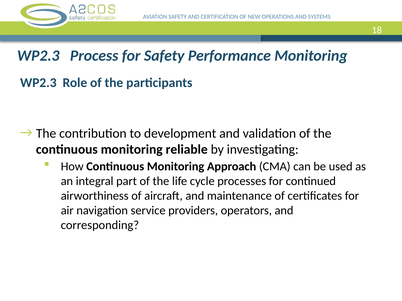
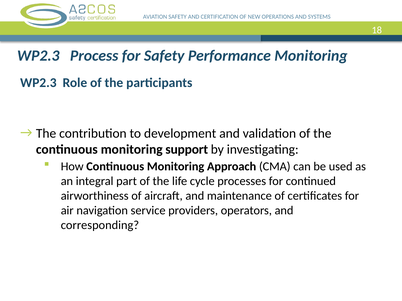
reliable: reliable -> support (187, 150)
